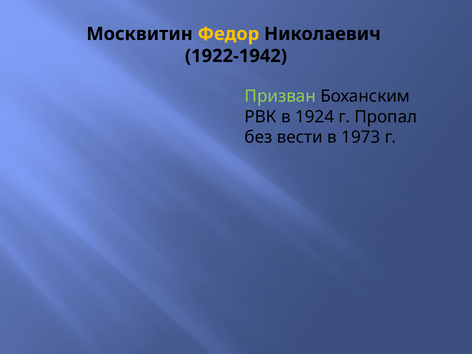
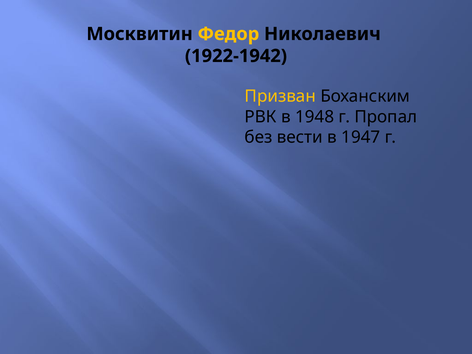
Призван colour: light green -> yellow (280, 96)
1924: 1924 -> 1948 (315, 117)
1973: 1973 -> 1947 (361, 137)
